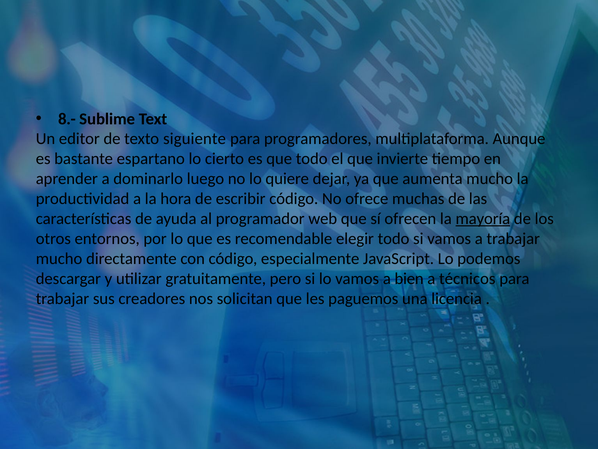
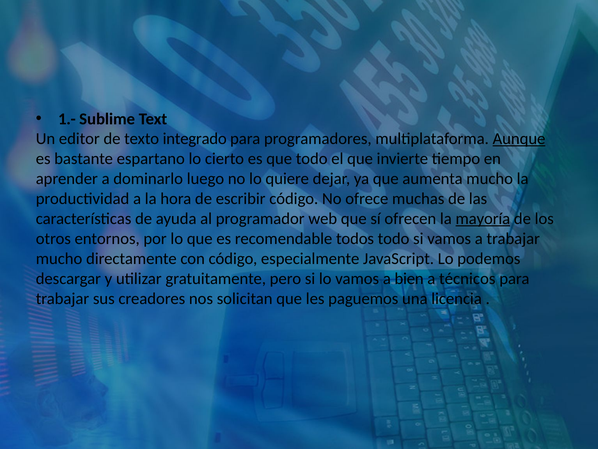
8.-: 8.- -> 1.- (67, 119)
siguiente: siguiente -> integrado (195, 139)
Aunque underline: none -> present (519, 139)
elegir: elegir -> todos (355, 238)
